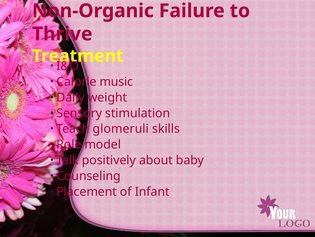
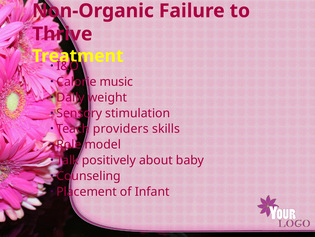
glomeruli: glomeruli -> providers (121, 129)
